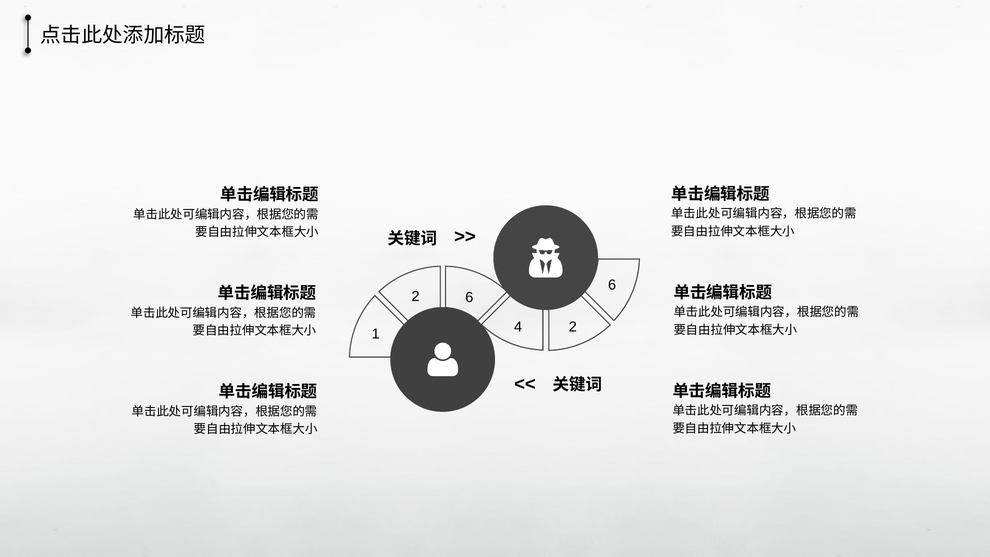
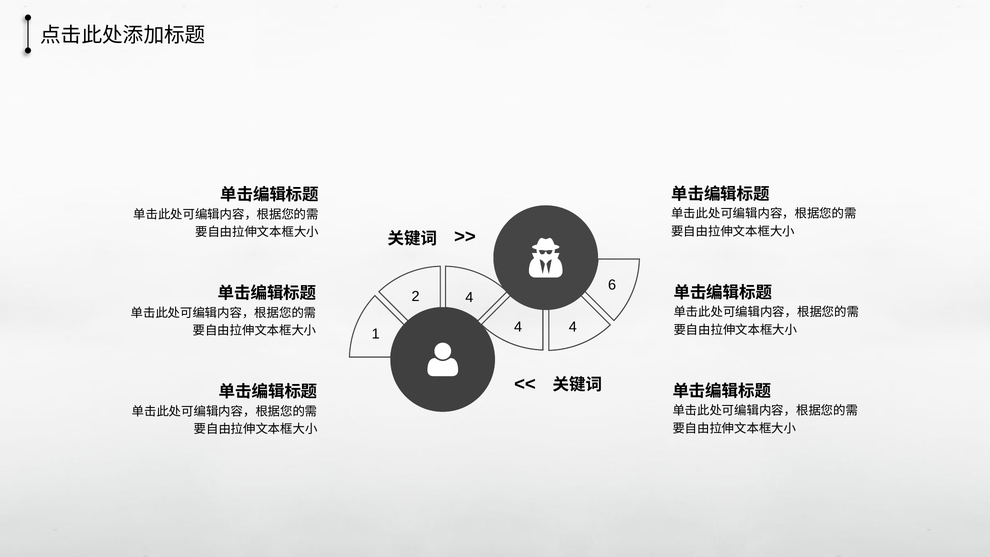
6: 6 -> 4 (469, 297)
2: 2 -> 4 (573, 327)
